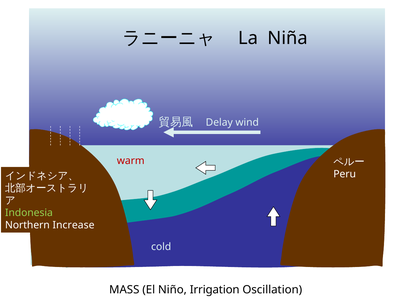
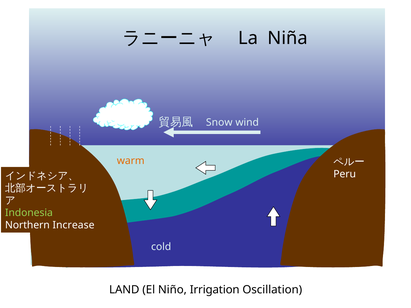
Delay: Delay -> Snow (219, 123)
warm colour: red -> orange (131, 161)
MASS: MASS -> LAND (124, 290)
